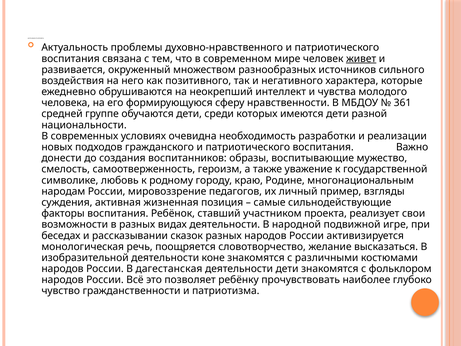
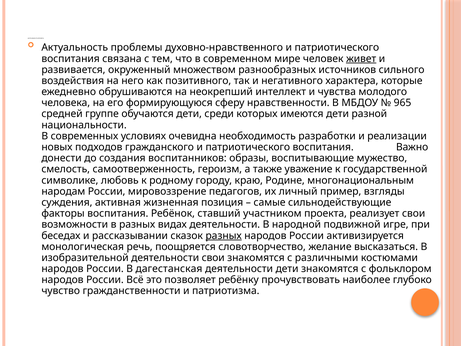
361: 361 -> 965 (403, 103)
разных underline: none -> present (224, 235)
деятельности коне: коне -> свои (213, 258)
